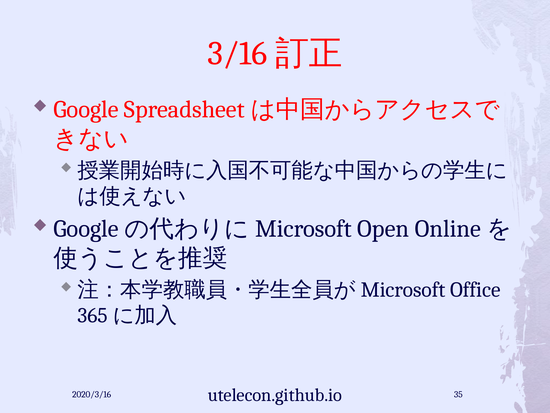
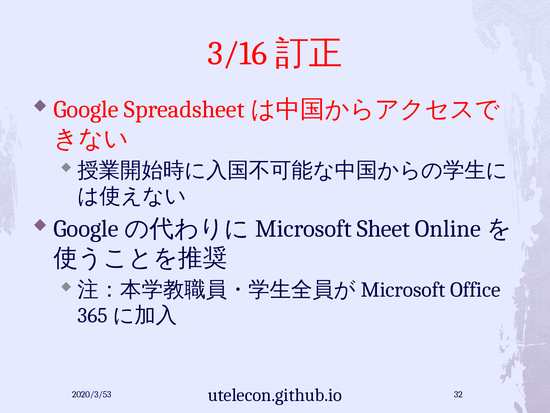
Open: Open -> Sheet (383, 228)
2020/3/16: 2020/3/16 -> 2020/3/53 (92, 394)
35: 35 -> 32 (458, 394)
